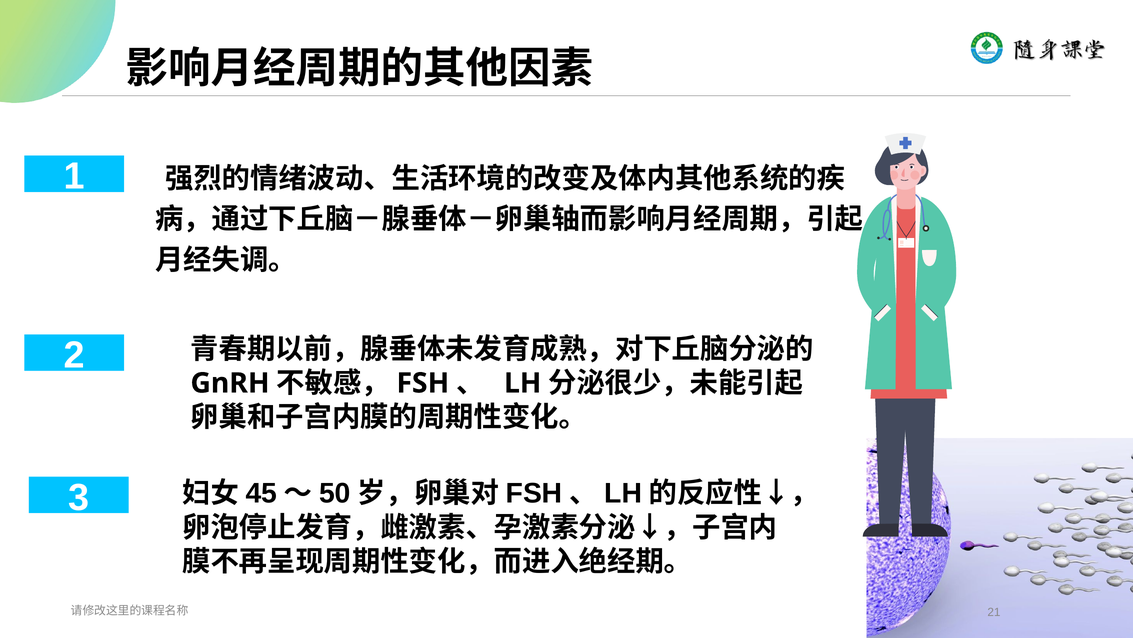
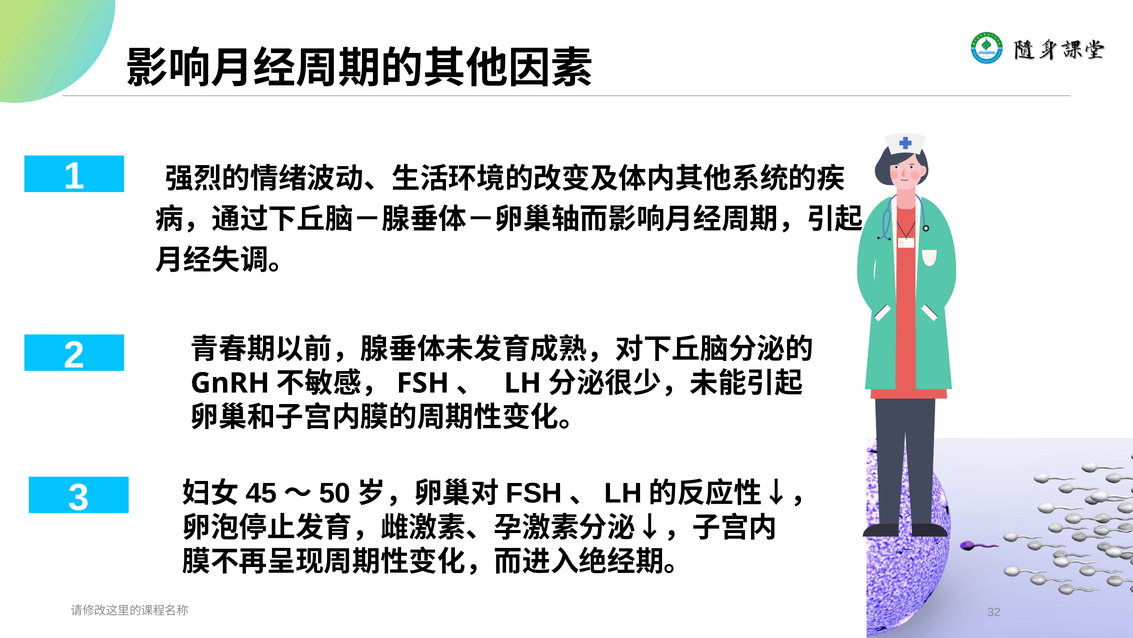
21: 21 -> 32 (994, 612)
